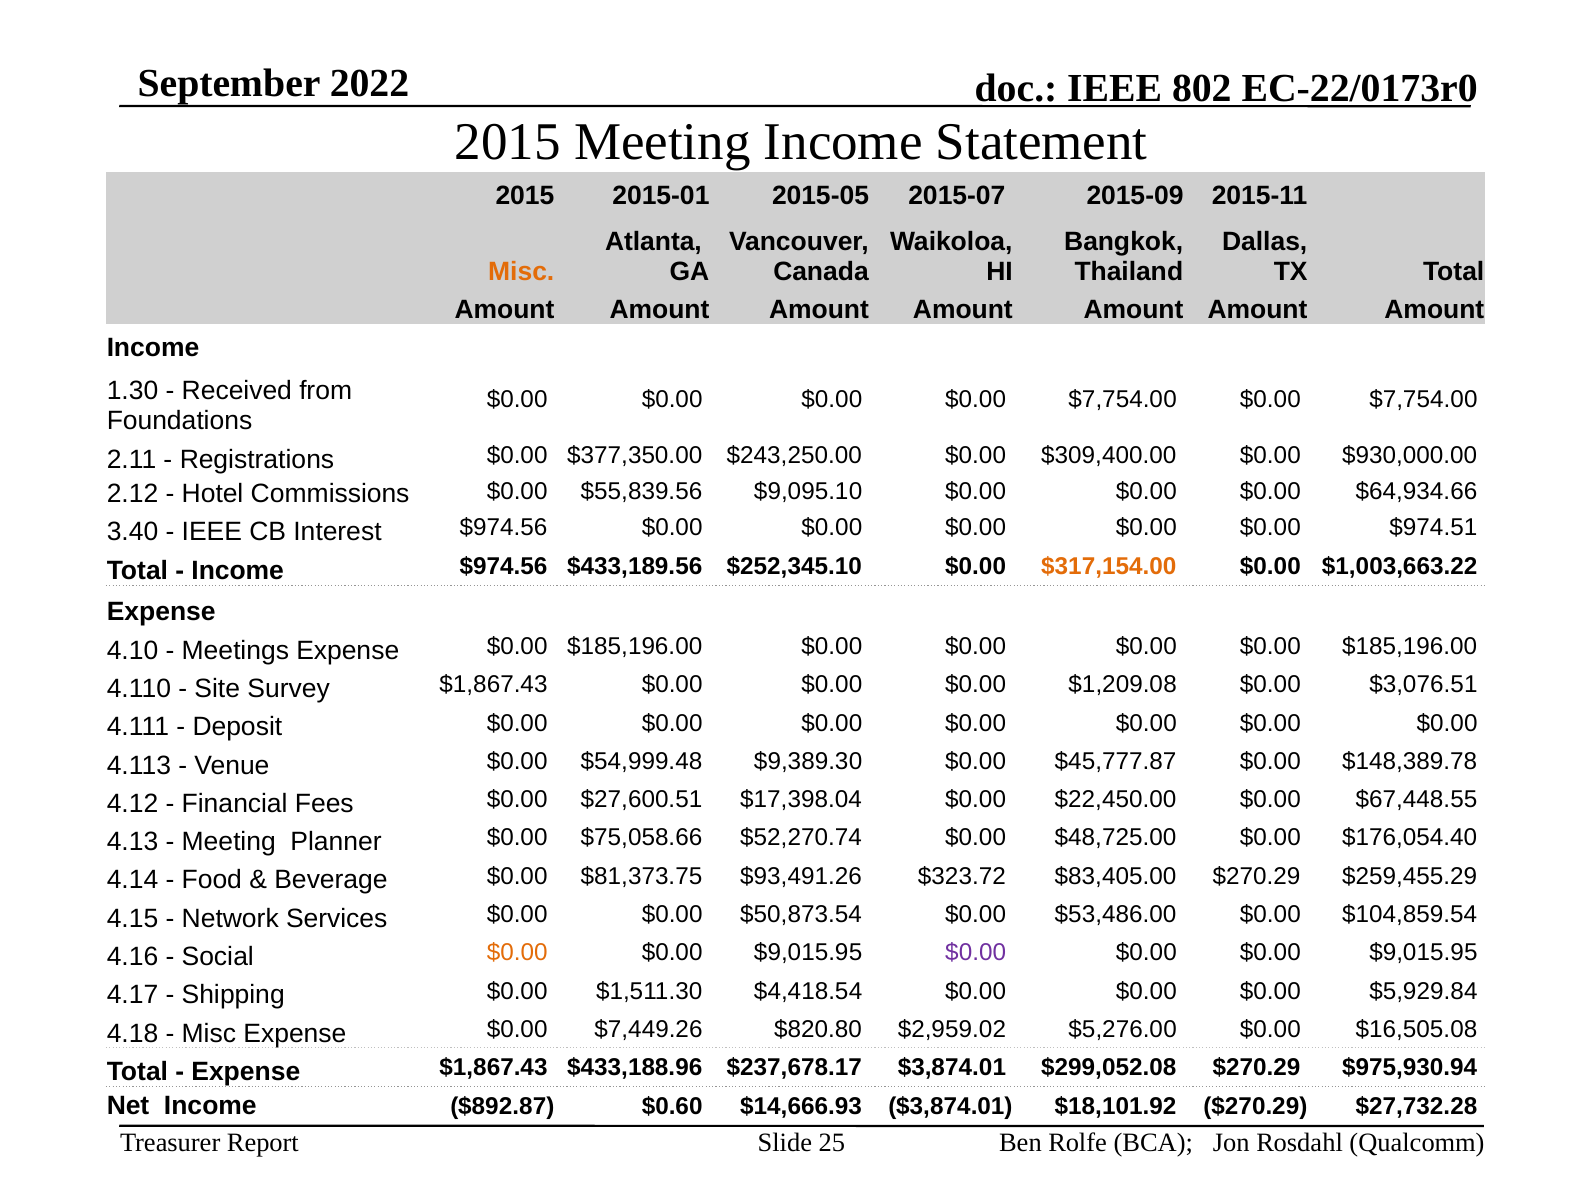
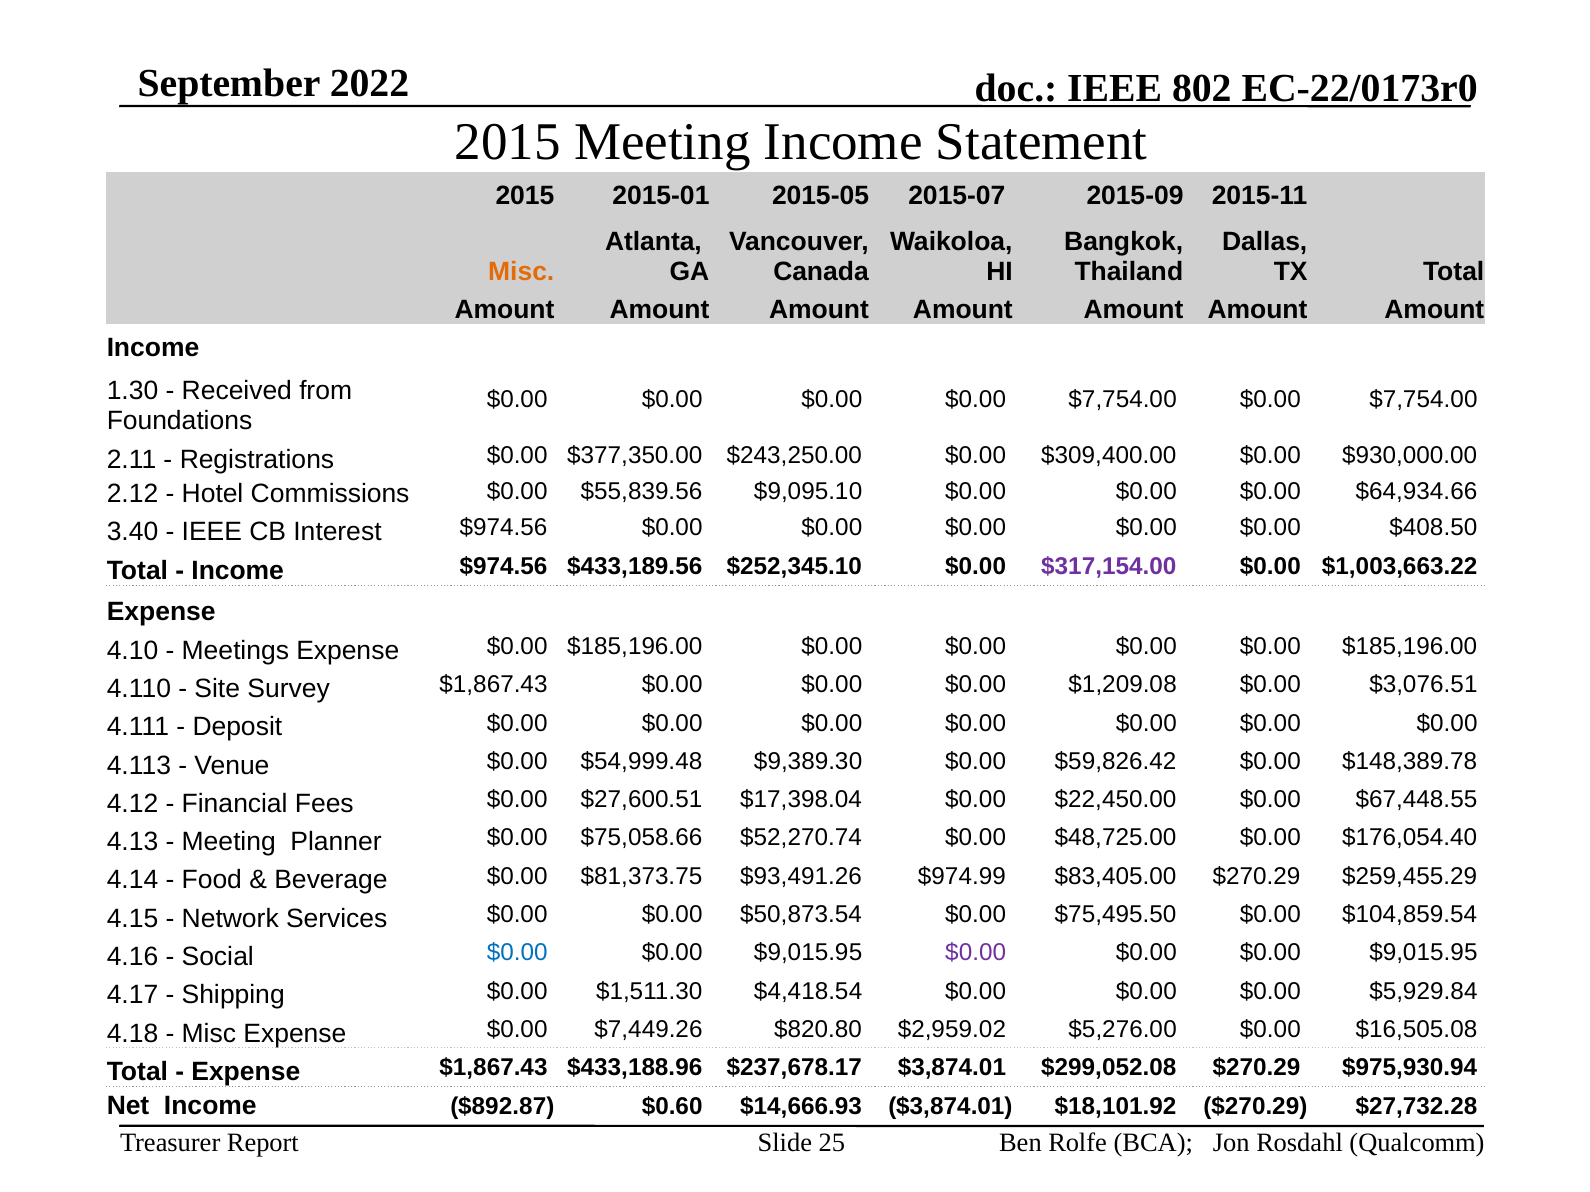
$974.51: $974.51 -> $408.50 (1433, 528)
$317,154.00 colour: orange -> purple (1109, 567)
$45,777.87: $45,777.87 -> $59,826.42 (1116, 762)
$323.72: $323.72 -> $974.99 (962, 877)
$53,486.00: $53,486.00 -> $75,495.50 (1116, 915)
$0.00 colour: orange -> blue (517, 953)
